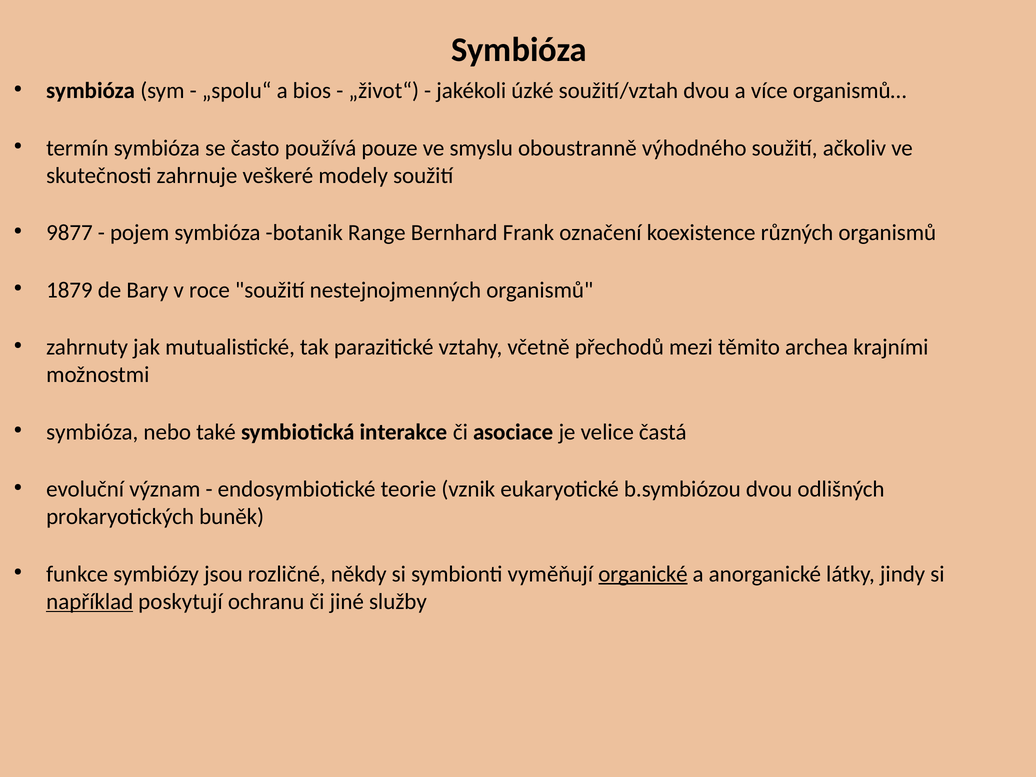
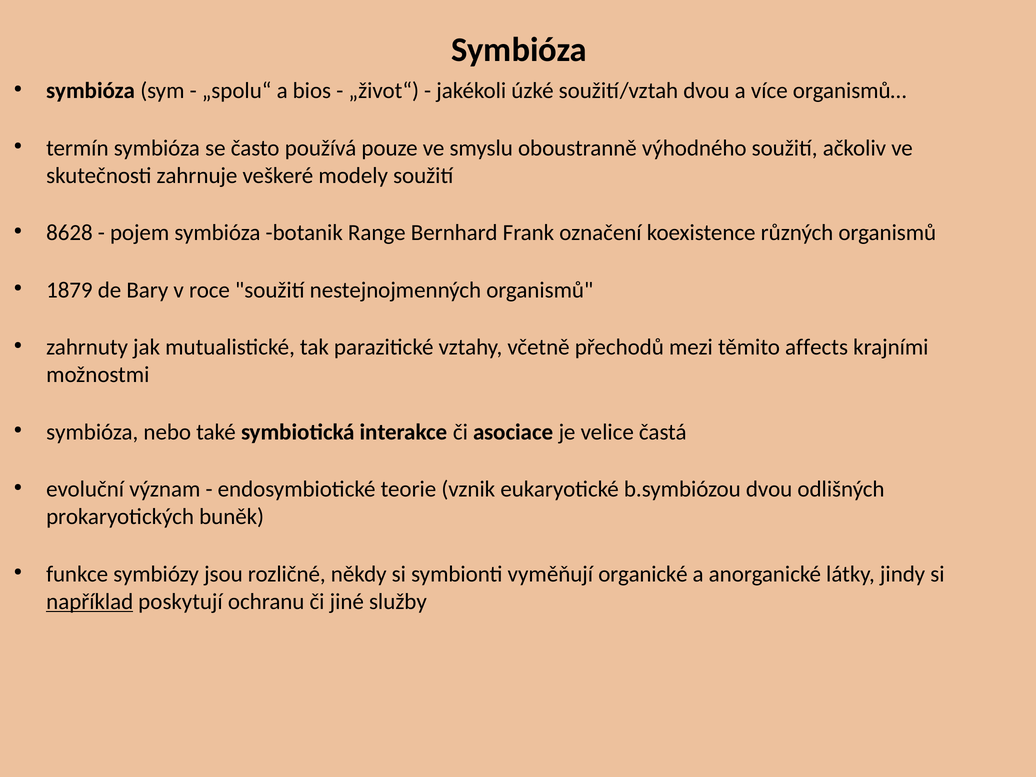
9877: 9877 -> 8628 (69, 233)
archea: archea -> affects (817, 347)
organické underline: present -> none (643, 574)
